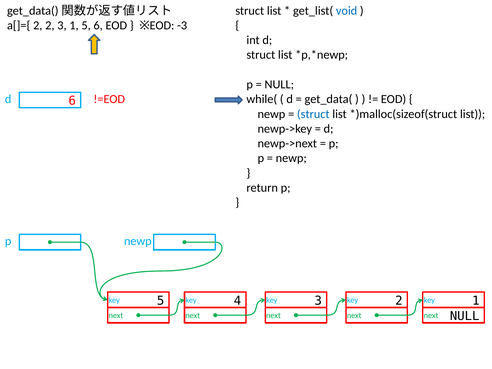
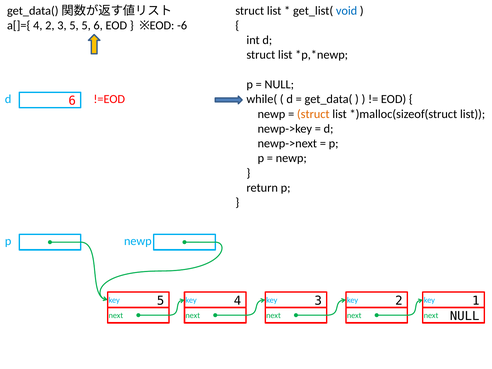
a[]={ 2: 2 -> 4 (38, 25)
3 1: 1 -> 5 (74, 25)
-3: -3 -> -6 (182, 25)
struct colour: blue -> orange (313, 114)
